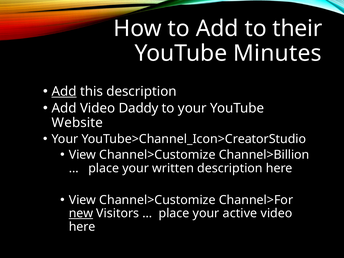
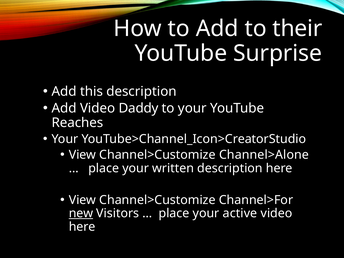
Minutes: Minutes -> Surprise (278, 53)
Add underline: present -> none (64, 91)
Website: Website -> Reaches (77, 123)
Channel>Billion: Channel>Billion -> Channel>Alone (264, 155)
